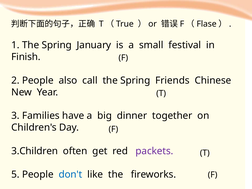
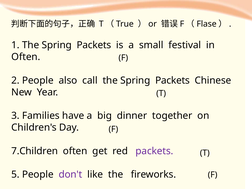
1 The Spring January: January -> Packets (94, 45)
Finish: Finish -> Often (26, 57)
call the Spring Friends: Friends -> Packets (173, 80)
3.Children: 3.Children -> 7.Children (35, 151)
don't colour: blue -> purple (70, 175)
